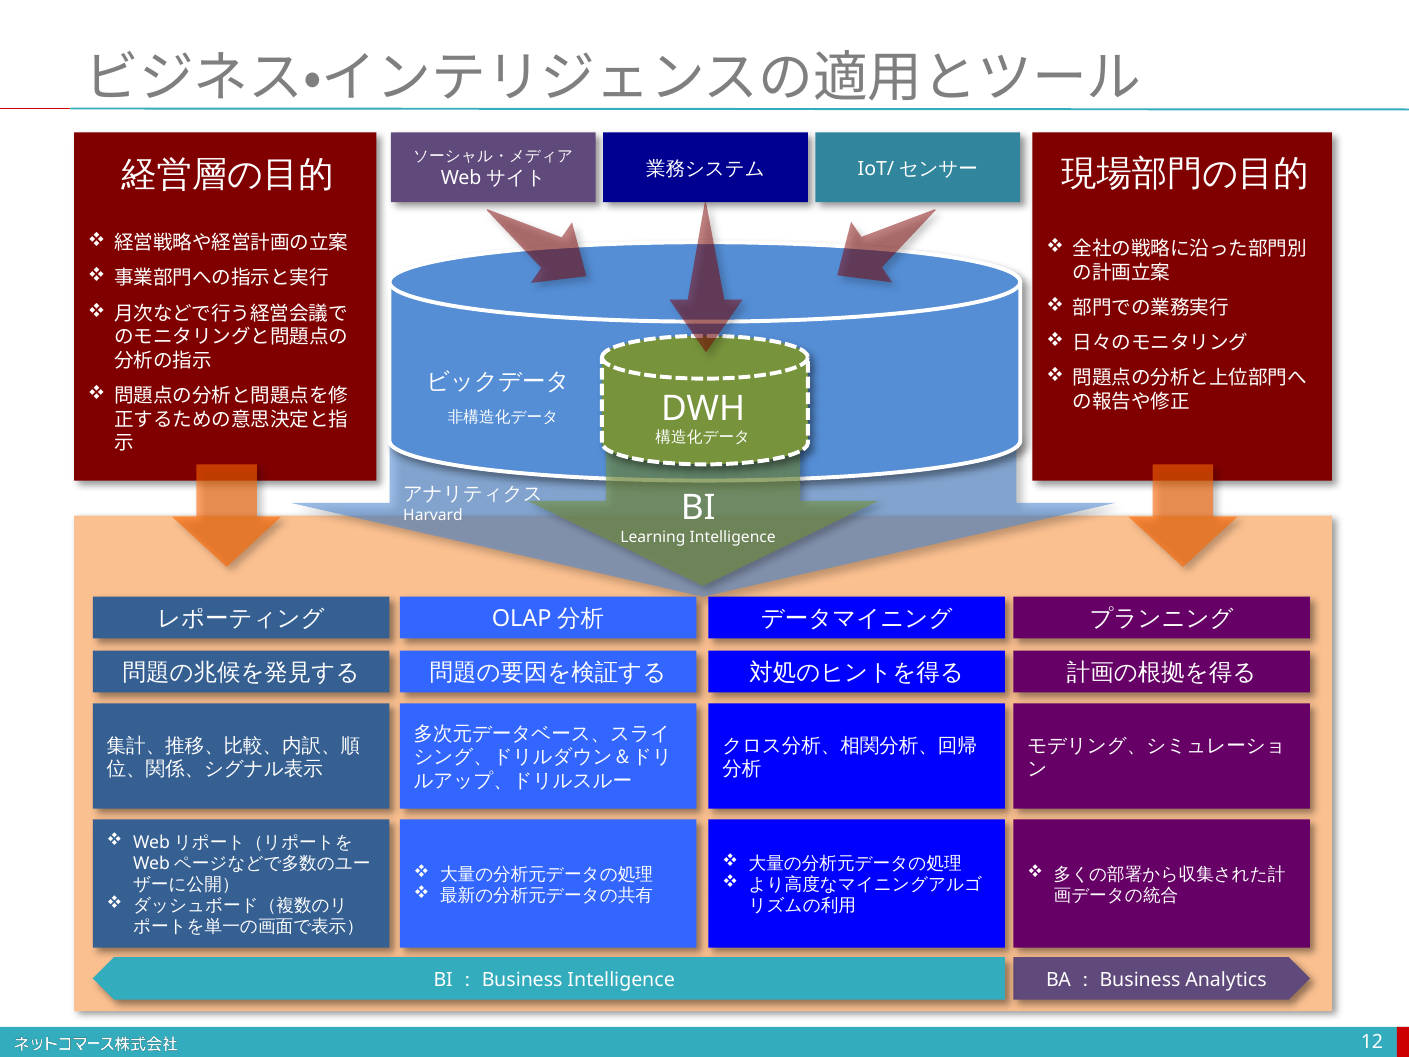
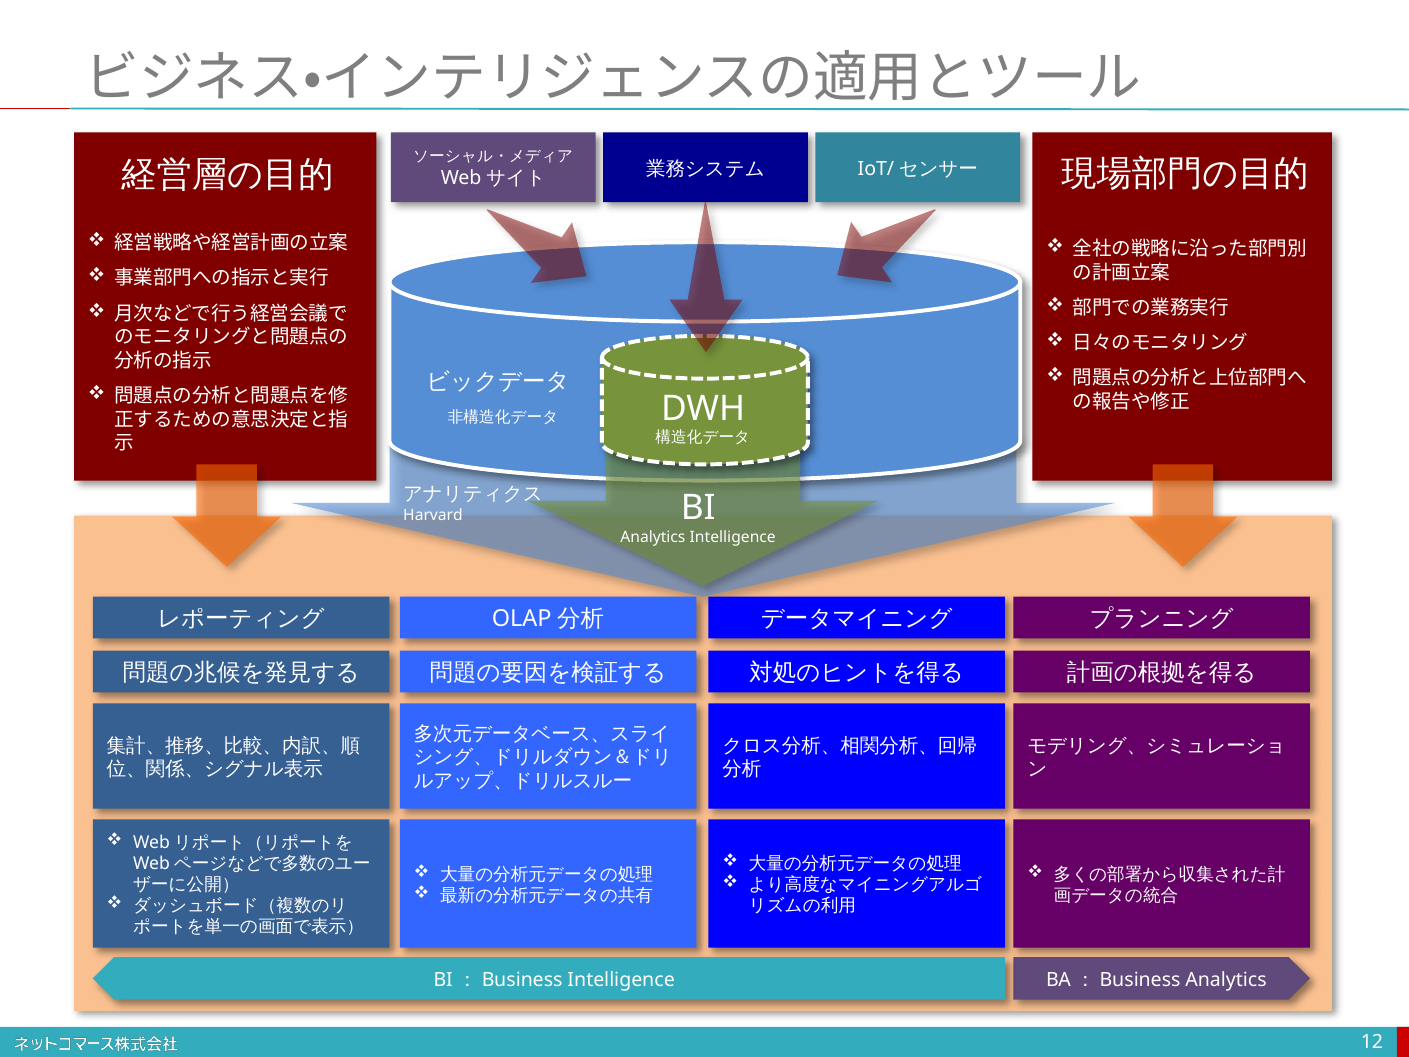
Learning: Learning -> Analytics (653, 537)
